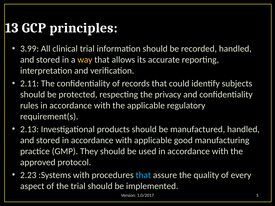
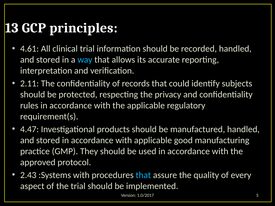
3.99: 3.99 -> 4.61 (30, 49)
way colour: yellow -> light blue (85, 60)
2.13: 2.13 -> 4.47 (30, 129)
2.23: 2.23 -> 2.43 (28, 175)
